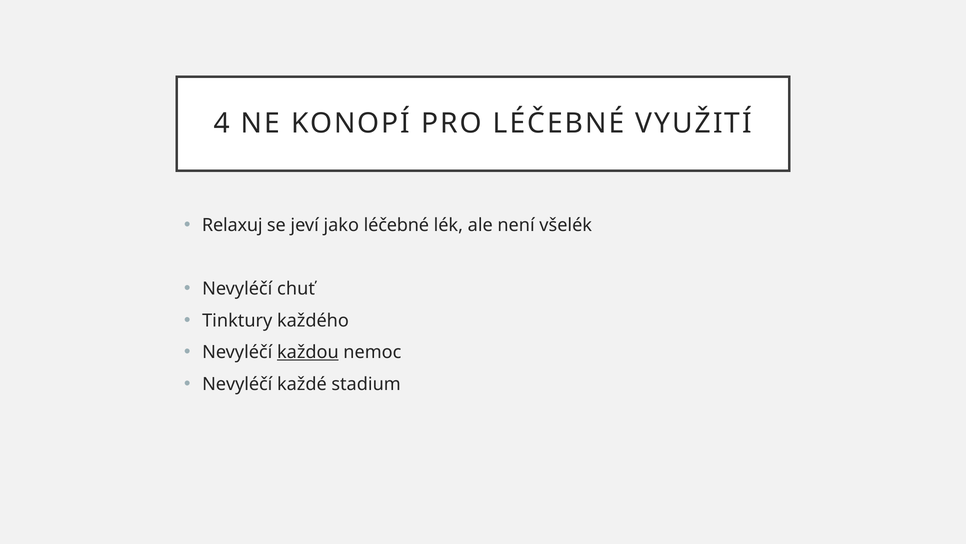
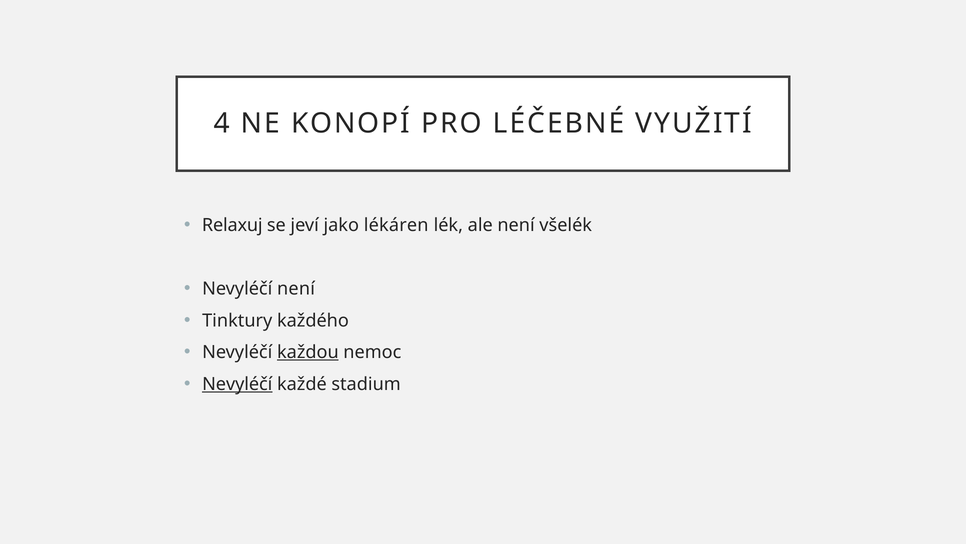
jako léčebné: léčebné -> lékáren (396, 225)
Nevyléčí chuť: chuť -> není (296, 288)
Nevyléčí underline: none -> present (237, 384)
